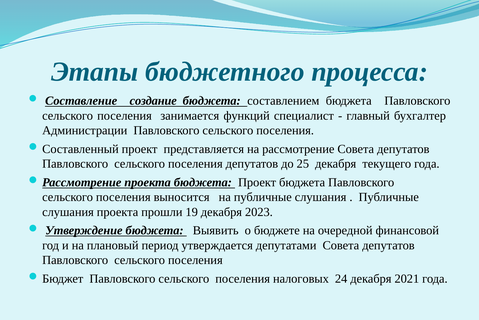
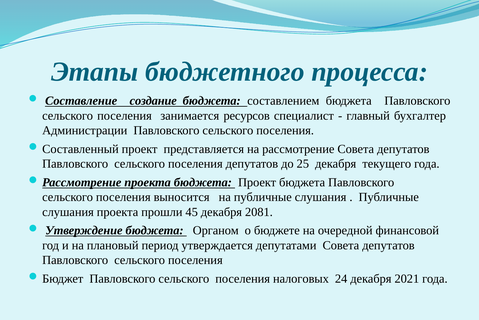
функций: функций -> ресурсов (247, 116)
19: 19 -> 45 (192, 212)
2023: 2023 -> 2081 (259, 212)
Выявить: Выявить -> Органом (216, 230)
